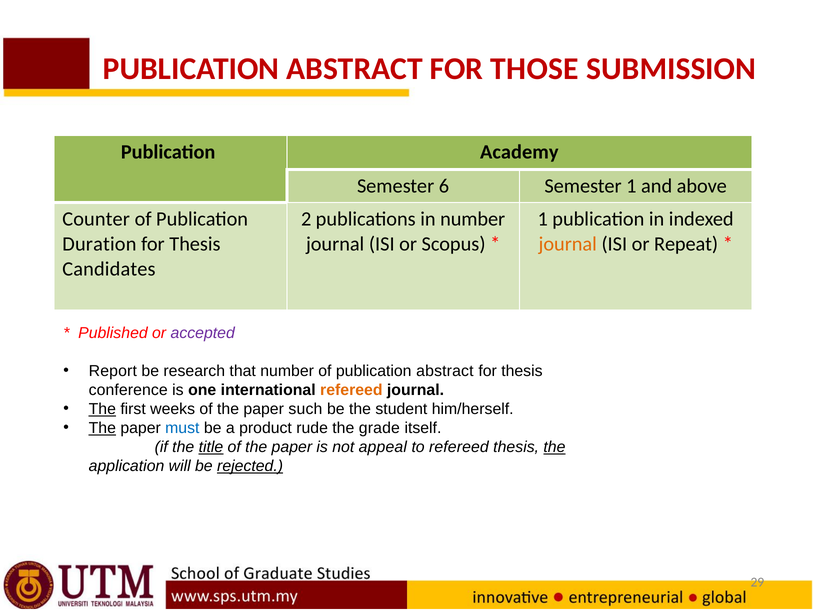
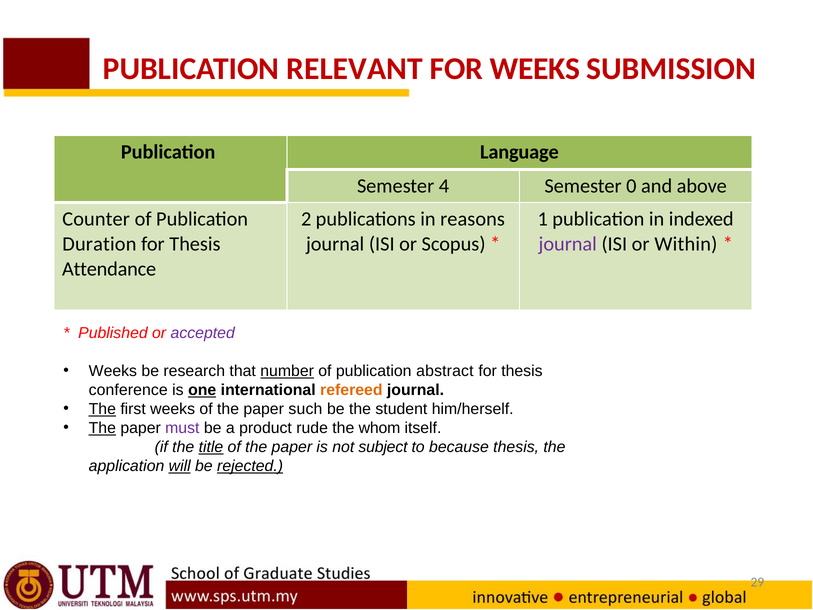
ABSTRACT: ABSTRACT -> RELEVANT (355, 69)
FOR THOSE: THOSE -> WEEKS (535, 69)
Academy: Academy -> Language (519, 152)
6: 6 -> 4 (444, 186)
Semester 1: 1 -> 0 (631, 186)
in number: number -> reasons (473, 219)
journal colour: orange -> purple (568, 244)
Repeat: Repeat -> Within (686, 244)
Candidates: Candidates -> Attendance (109, 269)
Report: Report -> Weeks (113, 371)
number underline: none -> present (287, 371)
one underline: none -> present (202, 390)
must colour: blue -> purple (182, 428)
grade: grade -> whom (380, 428)
appeal: appeal -> subject (383, 447)
to refereed: refereed -> because (459, 447)
the underline: present -> none (554, 447)
will underline: none -> present (180, 466)
